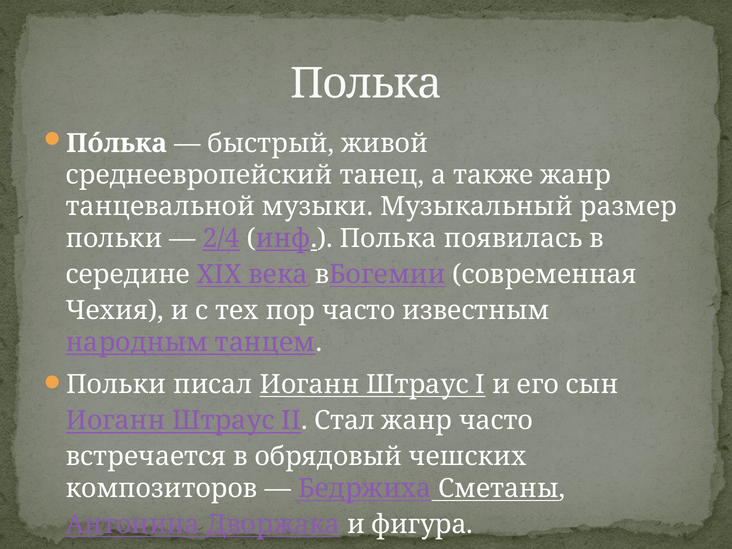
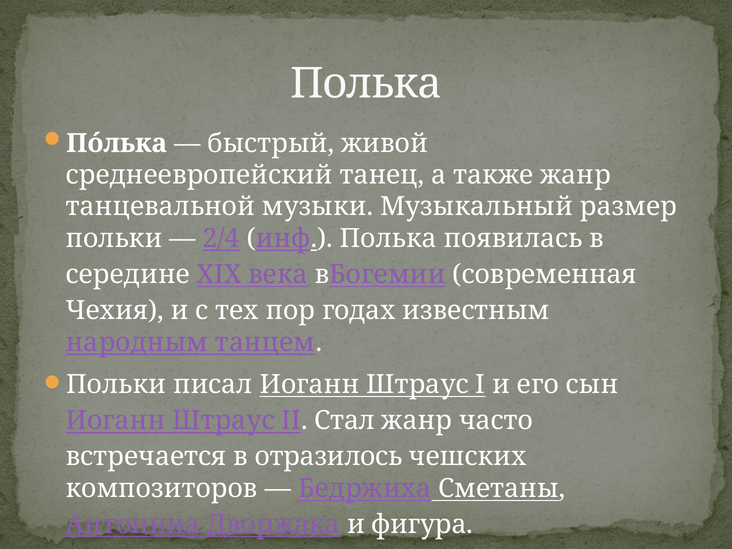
пор часто: часто -> годах (359, 311)
обрядовый: обрядовый -> отразилось (329, 457)
